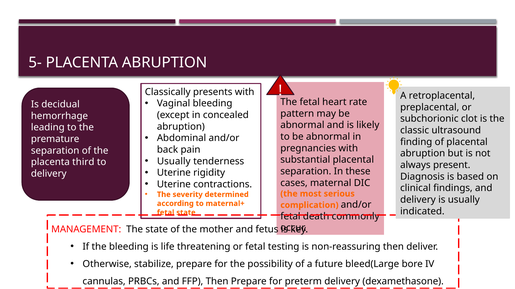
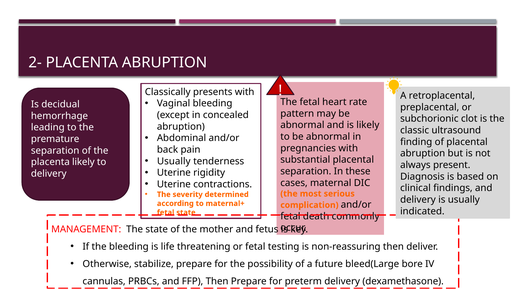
5-: 5- -> 2- (35, 63)
placenta third: third -> likely (83, 163)
